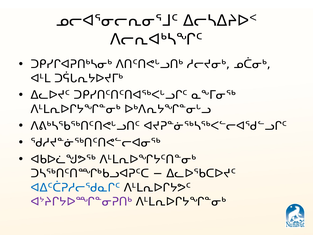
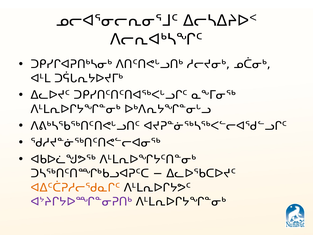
ᐊᐃᑦᑖᕈᓱᓕᖁᓇᒋᑦ colour: blue -> orange (75, 187)
